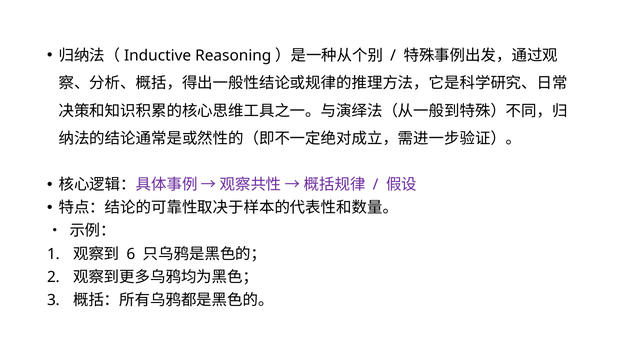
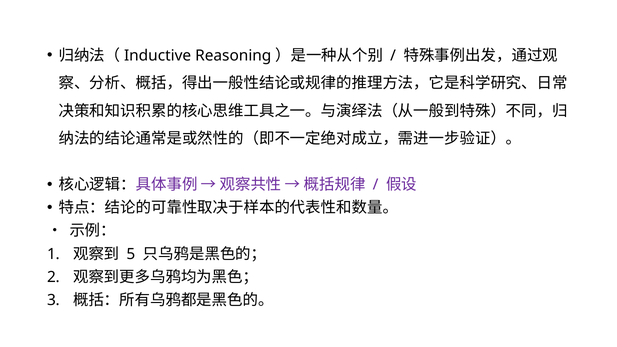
6: 6 -> 5 (131, 254)
